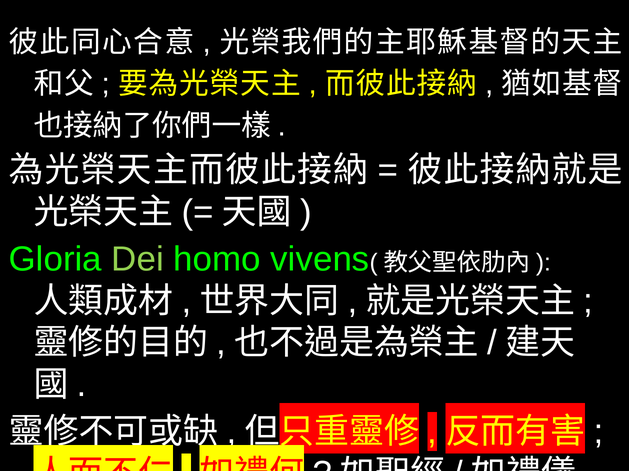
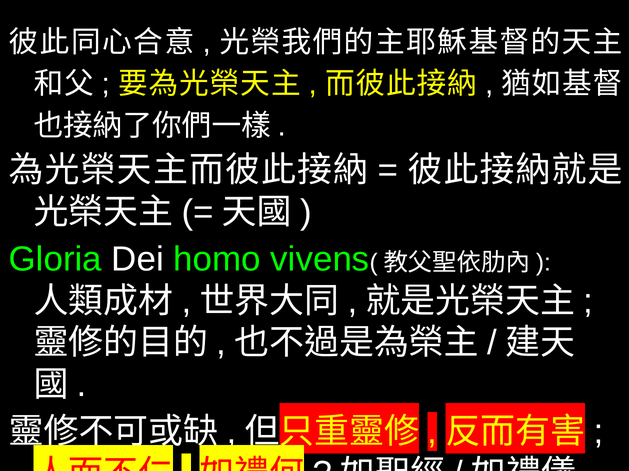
Dei colour: light green -> white (138, 260)
